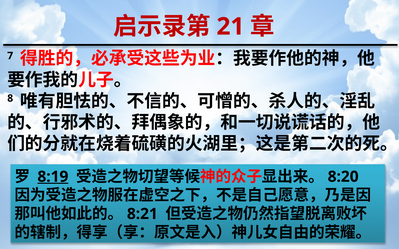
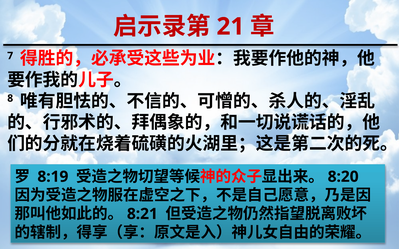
8:19 underline: present -> none (53, 177)
